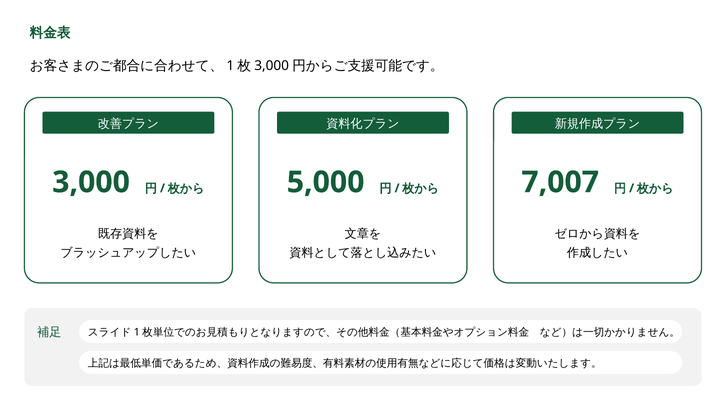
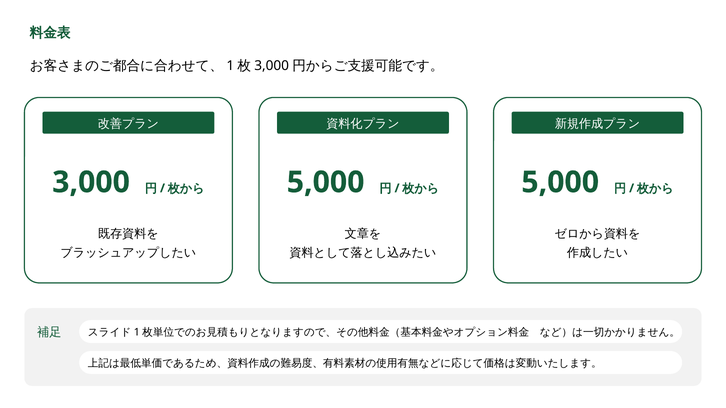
7,007: 7,007 -> 5,000 (560, 182)
